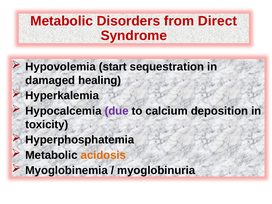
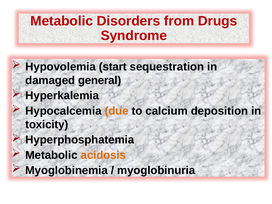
Direct: Direct -> Drugs (218, 21)
healing: healing -> general (100, 80)
due colour: purple -> orange (117, 111)
